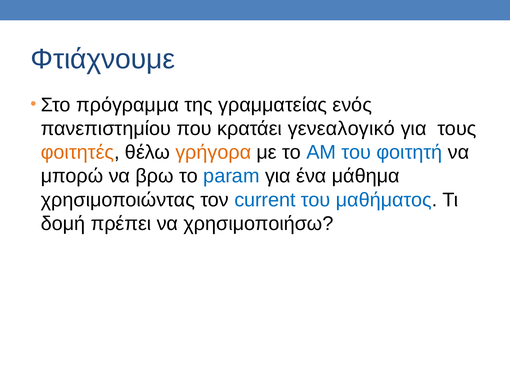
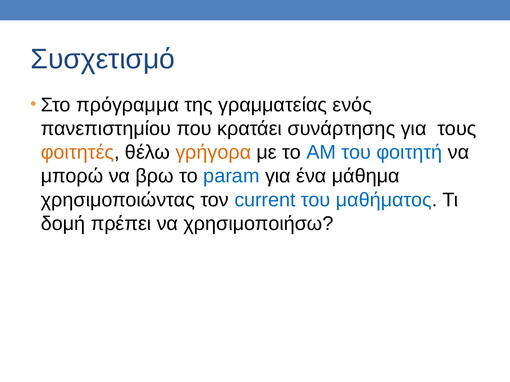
Φτιάχνουμε: Φτιάχνουμε -> Συσχετισμό (103, 59)
γενεαλογικό: γενεαλογικό -> συνάρτησης (341, 129)
